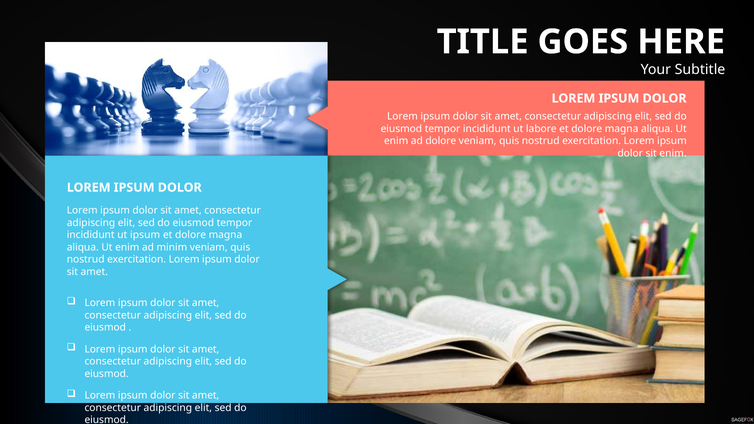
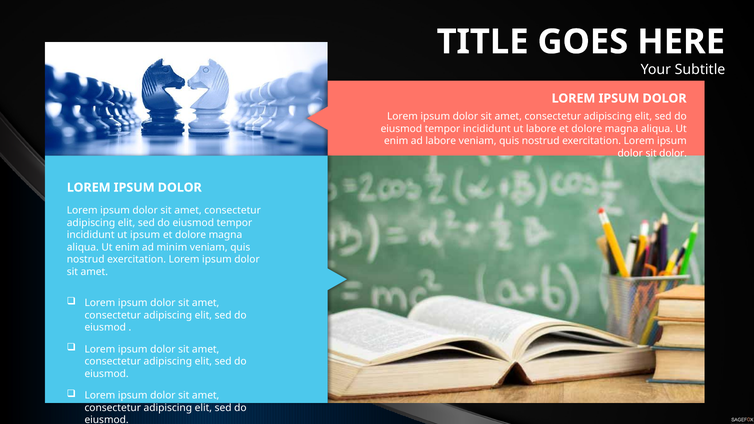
ad dolore: dolore -> labore (441, 141)
sit enim: enim -> dolor (673, 153)
